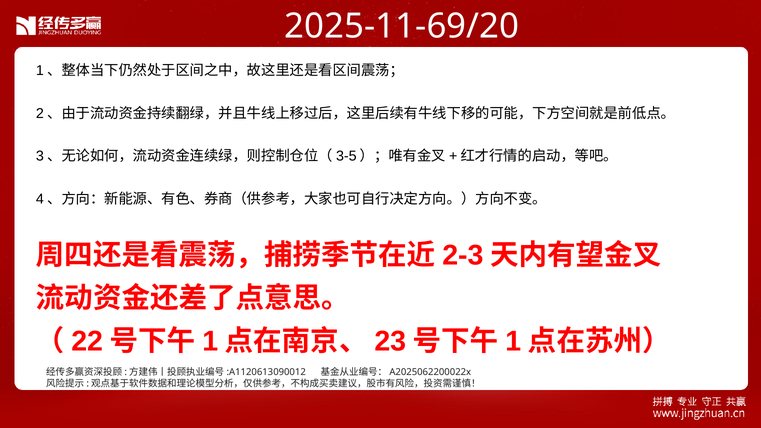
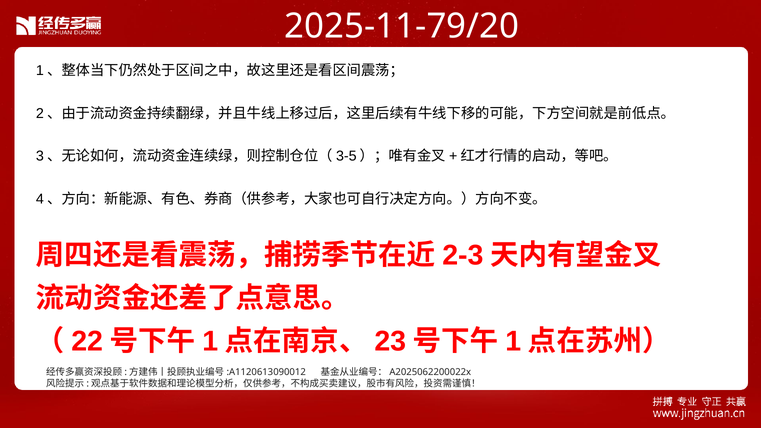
2025-11-69/20: 2025-11-69/20 -> 2025-11-79/20 (402, 26)
